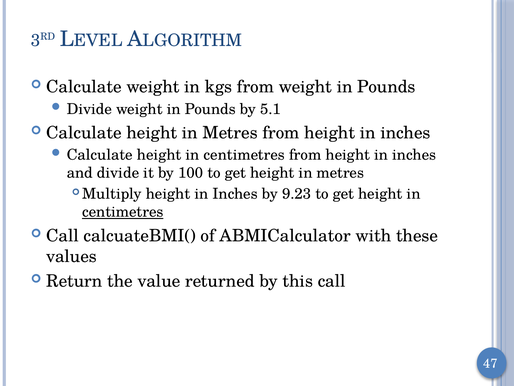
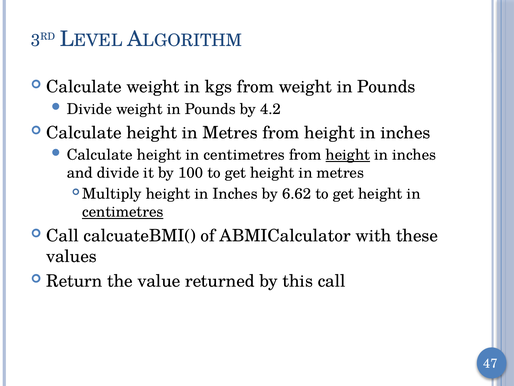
5.1: 5.1 -> 4.2 (271, 109)
height underline: none -> present (348, 155)
9.23: 9.23 -> 6.62 (297, 194)
